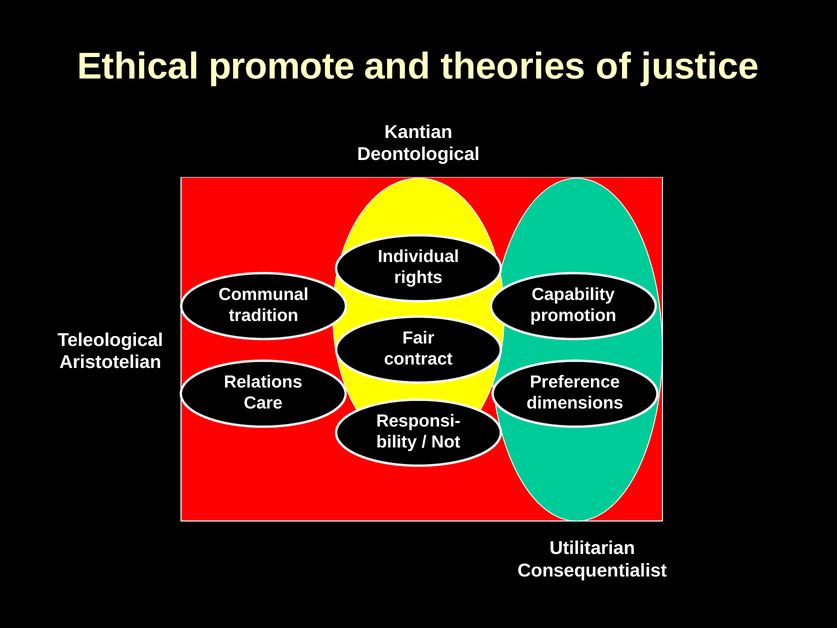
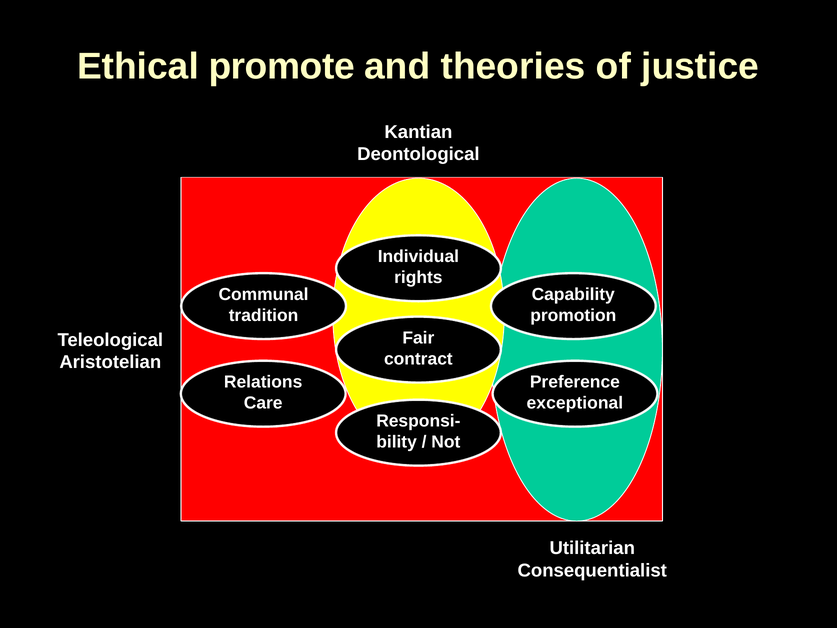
dimensions: dimensions -> exceptional (575, 403)
